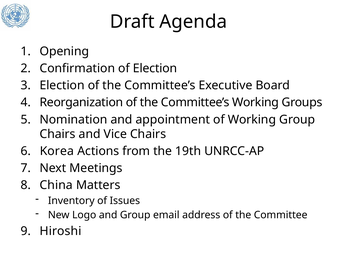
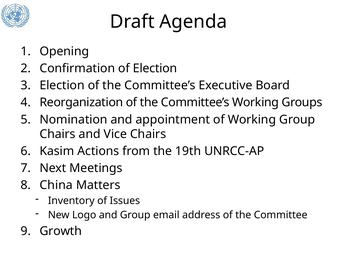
Korea: Korea -> Kasim (57, 151)
Hiroshi: Hiroshi -> Growth (61, 231)
